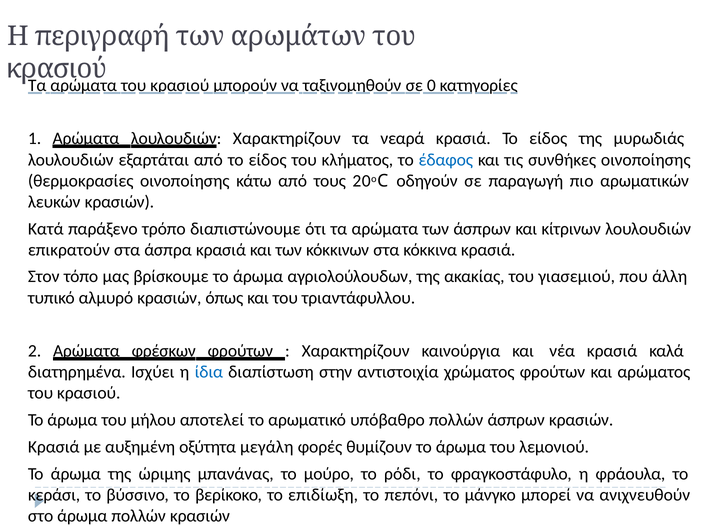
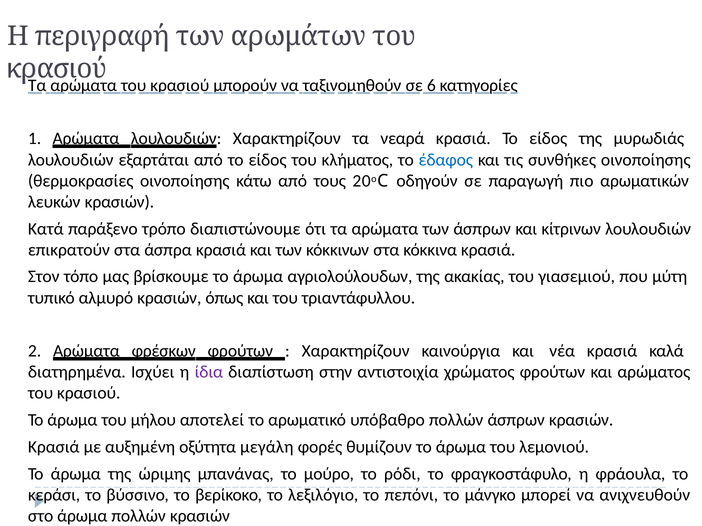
0: 0 -> 6 (431, 85)
άλλη: άλλη -> μύτη (670, 277)
ίδια colour: blue -> purple (209, 372)
επιδίωξη: επιδίωξη -> λεξιλόγιο (323, 495)
